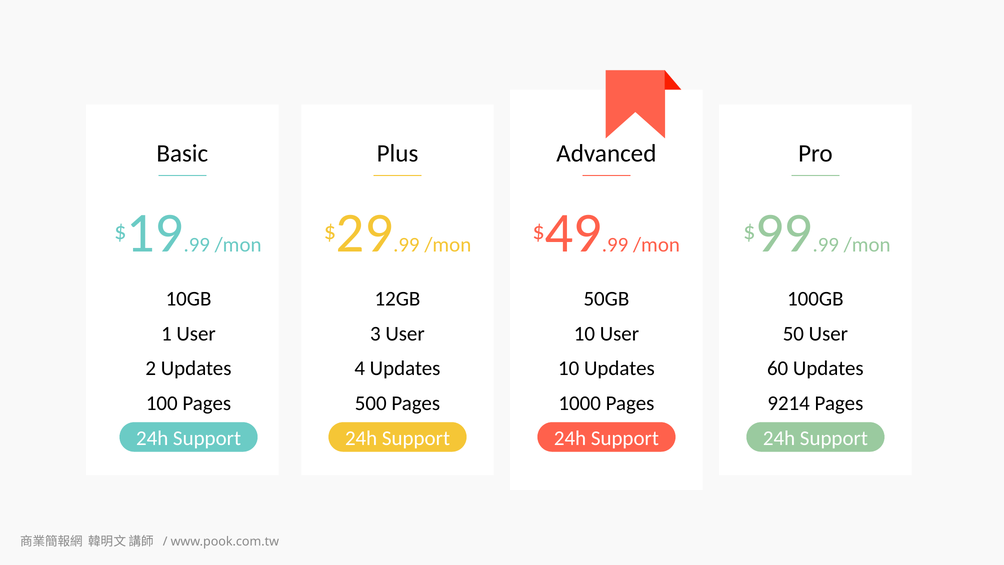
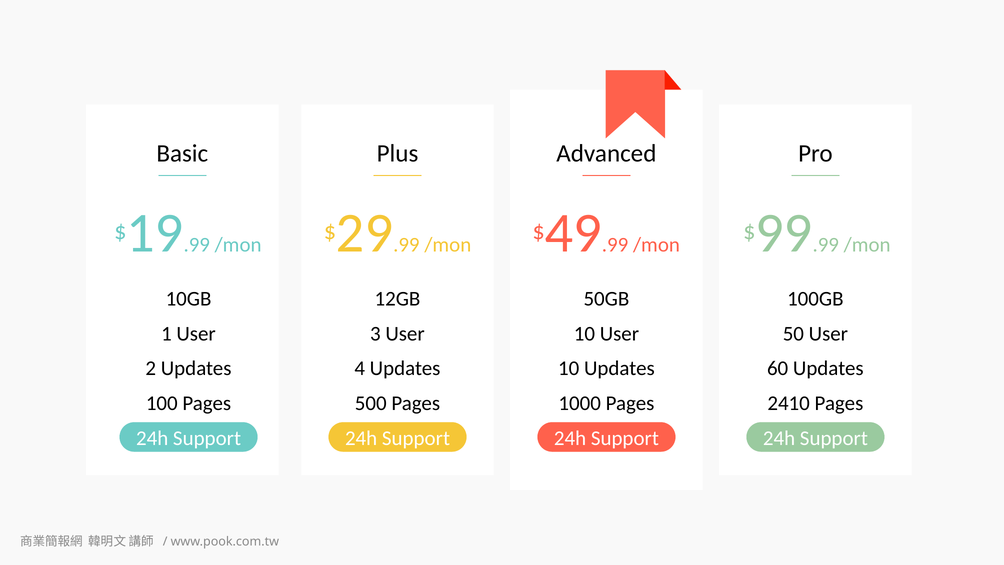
9214: 9214 -> 2410 (789, 403)
